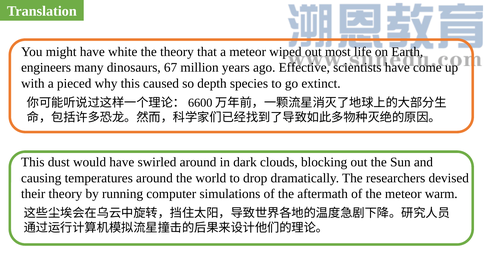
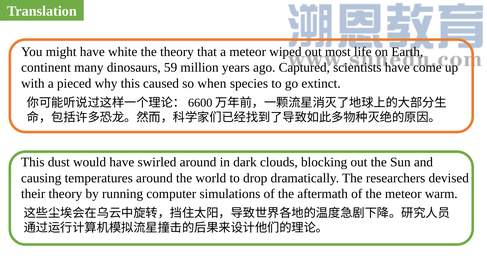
engineers: engineers -> continent (46, 68)
67: 67 -> 59 (171, 68)
Effective: Effective -> Captured (304, 68)
depth: depth -> when (212, 83)
